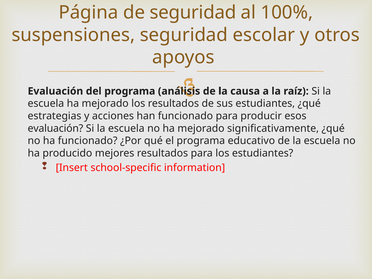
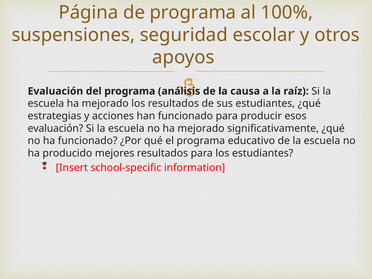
de seguridad: seguridad -> programa (193, 13)
